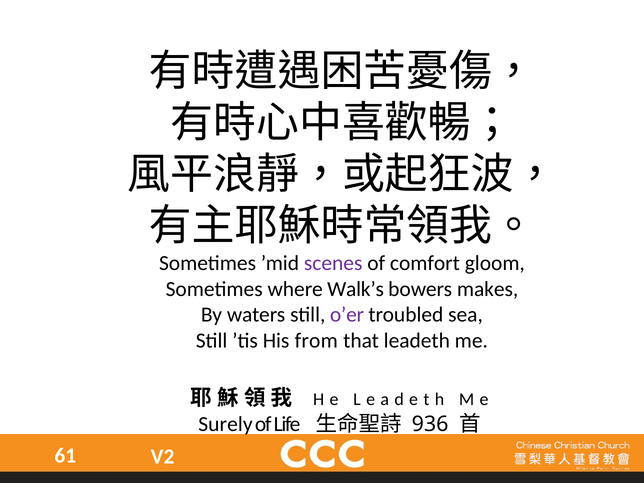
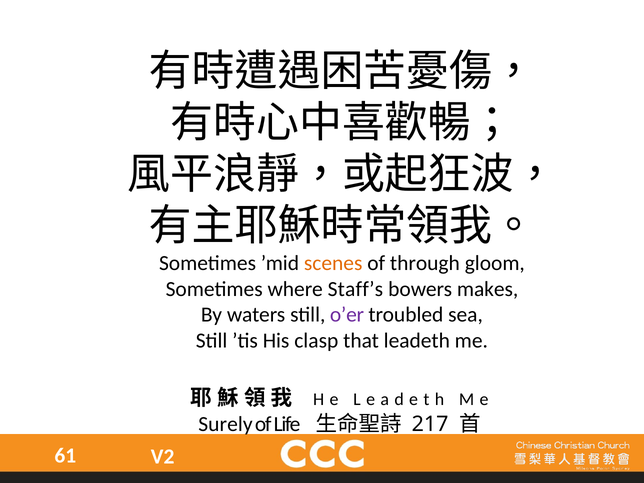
scenes colour: purple -> orange (333, 263)
comfort: comfort -> through (425, 263)
Walk’s: Walk’s -> Staff’s (355, 289)
from: from -> clasp (316, 341)
936: 936 -> 217 (430, 424)
